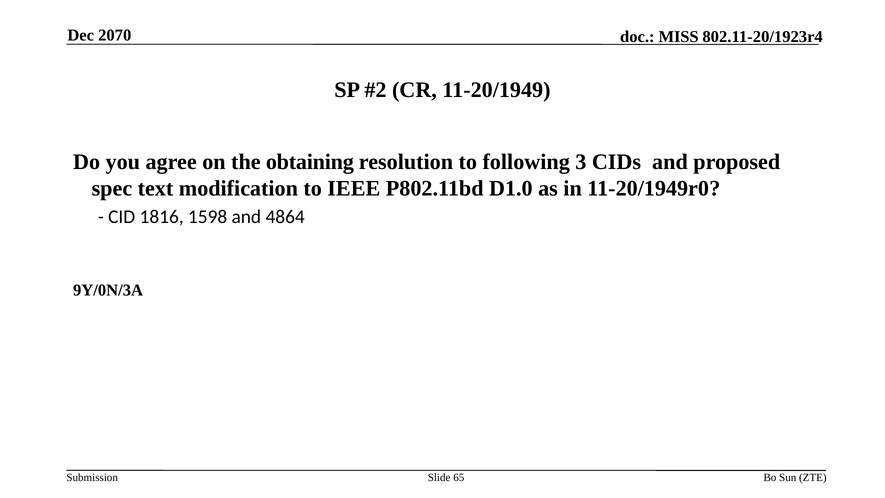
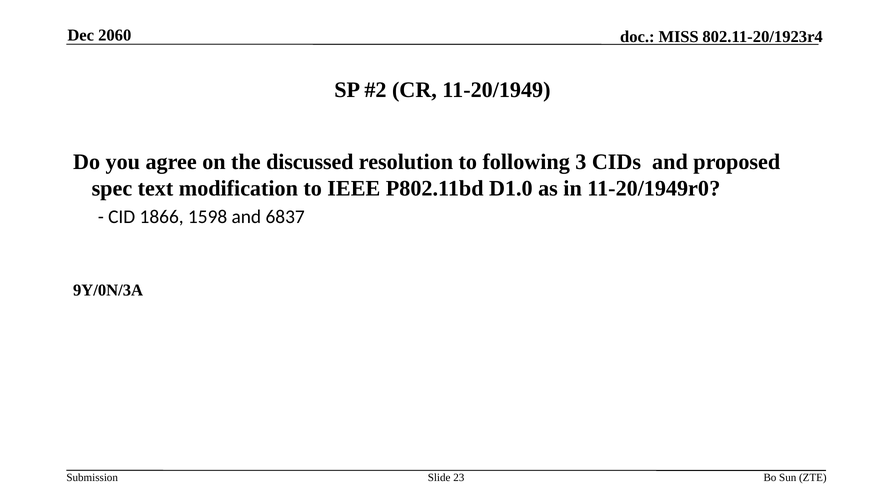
2070: 2070 -> 2060 (115, 35)
obtaining: obtaining -> discussed (310, 162)
1816: 1816 -> 1866 (162, 217)
4864: 4864 -> 6837 (285, 217)
65: 65 -> 23 (459, 477)
